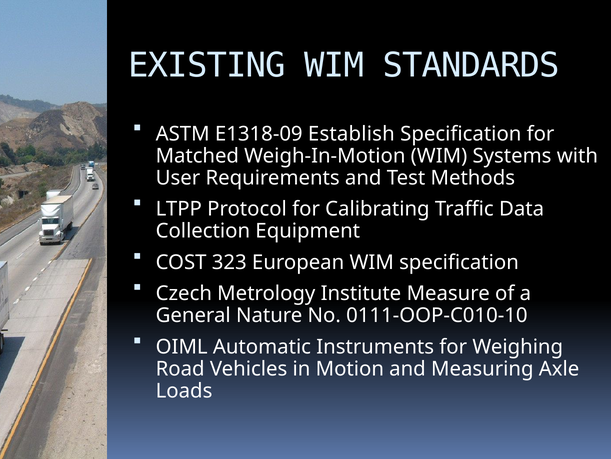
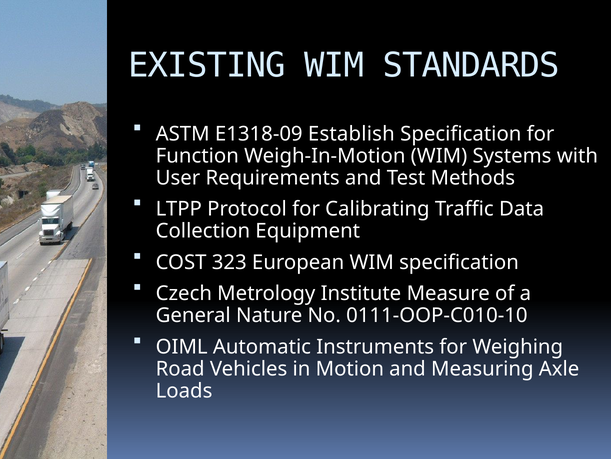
Matched: Matched -> Function (197, 156)
